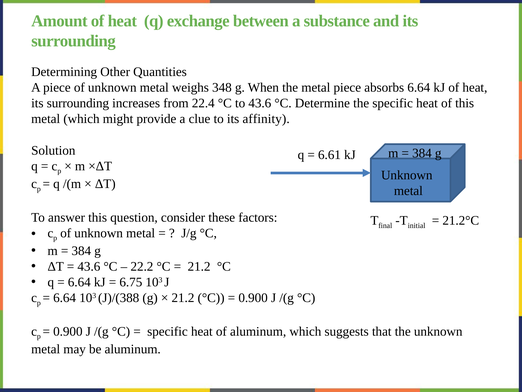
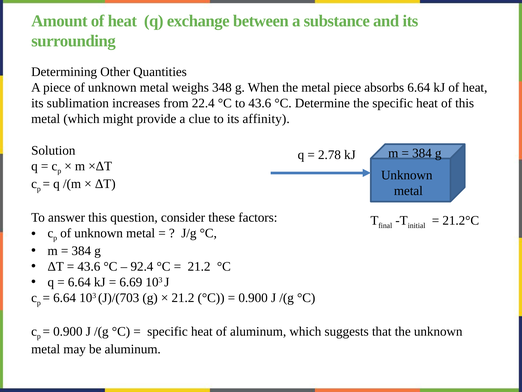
surrounding: surrounding -> sublimation (78, 103)
6.61: 6.61 -> 2.78 (329, 155)
22.2: 22.2 -> 92.4 (142, 266)
6.75: 6.75 -> 6.69 (131, 282)
J)/(388: J)/(388 -> J)/(703 (119, 298)
